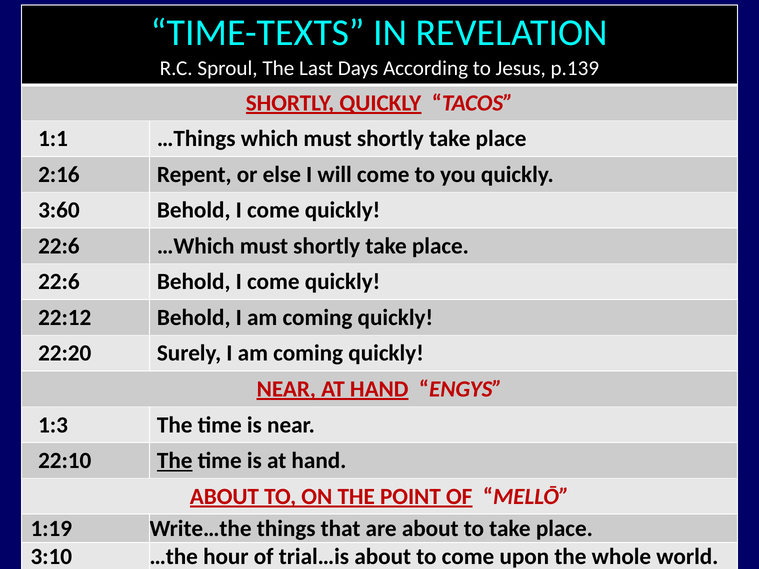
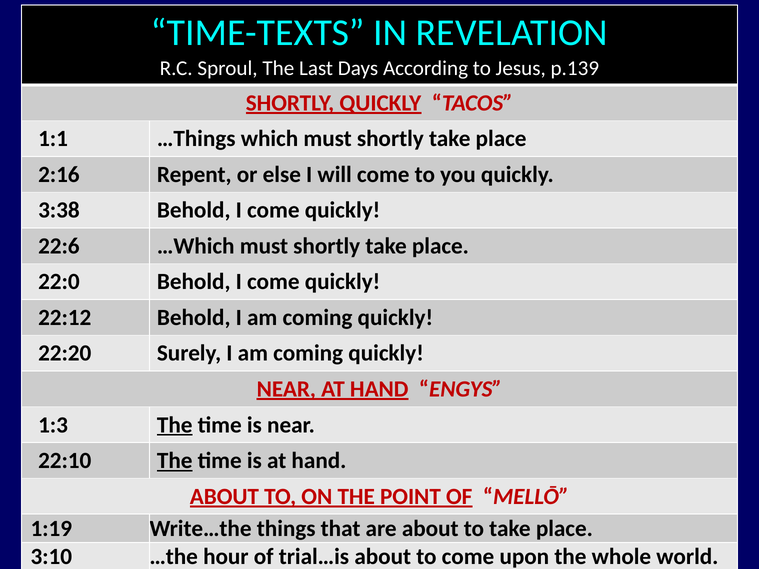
3:60: 3:60 -> 3:38 (59, 210)
22:6: 22:6 -> 22:0 (59, 282)
The underline: none -> present (175, 425)
